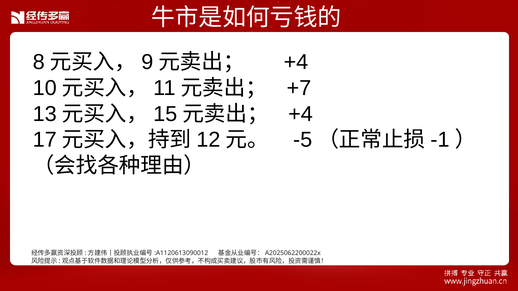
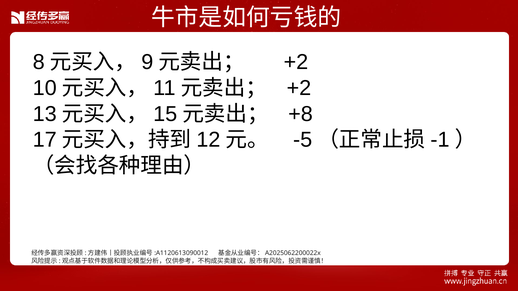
+4: +4 -> +2 (296, 62)
+7: +7 -> +2 (299, 88)
+4: +4 -> +8 (301, 114)
